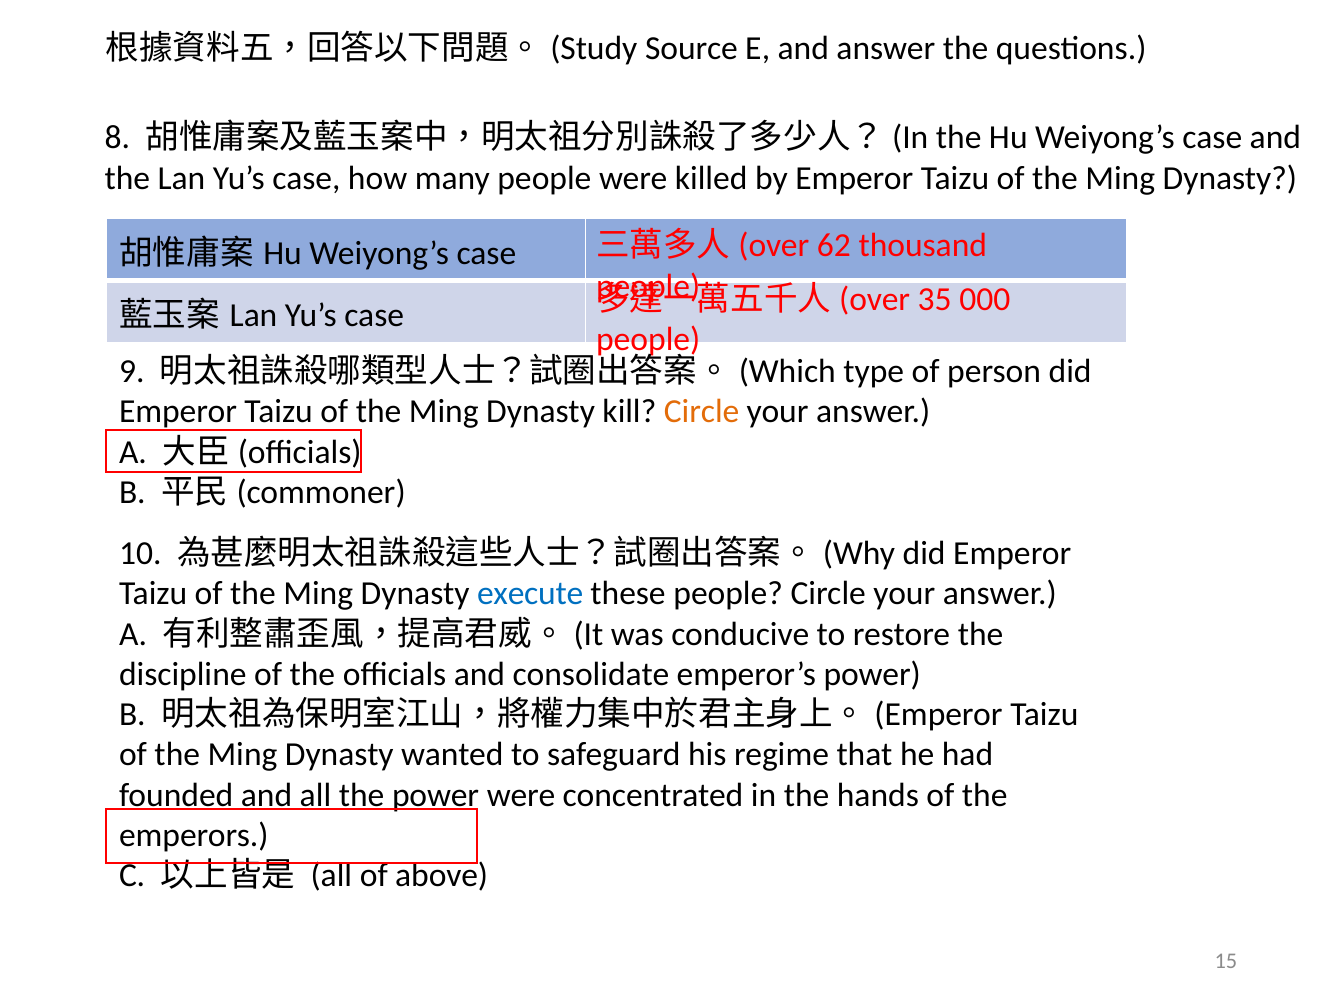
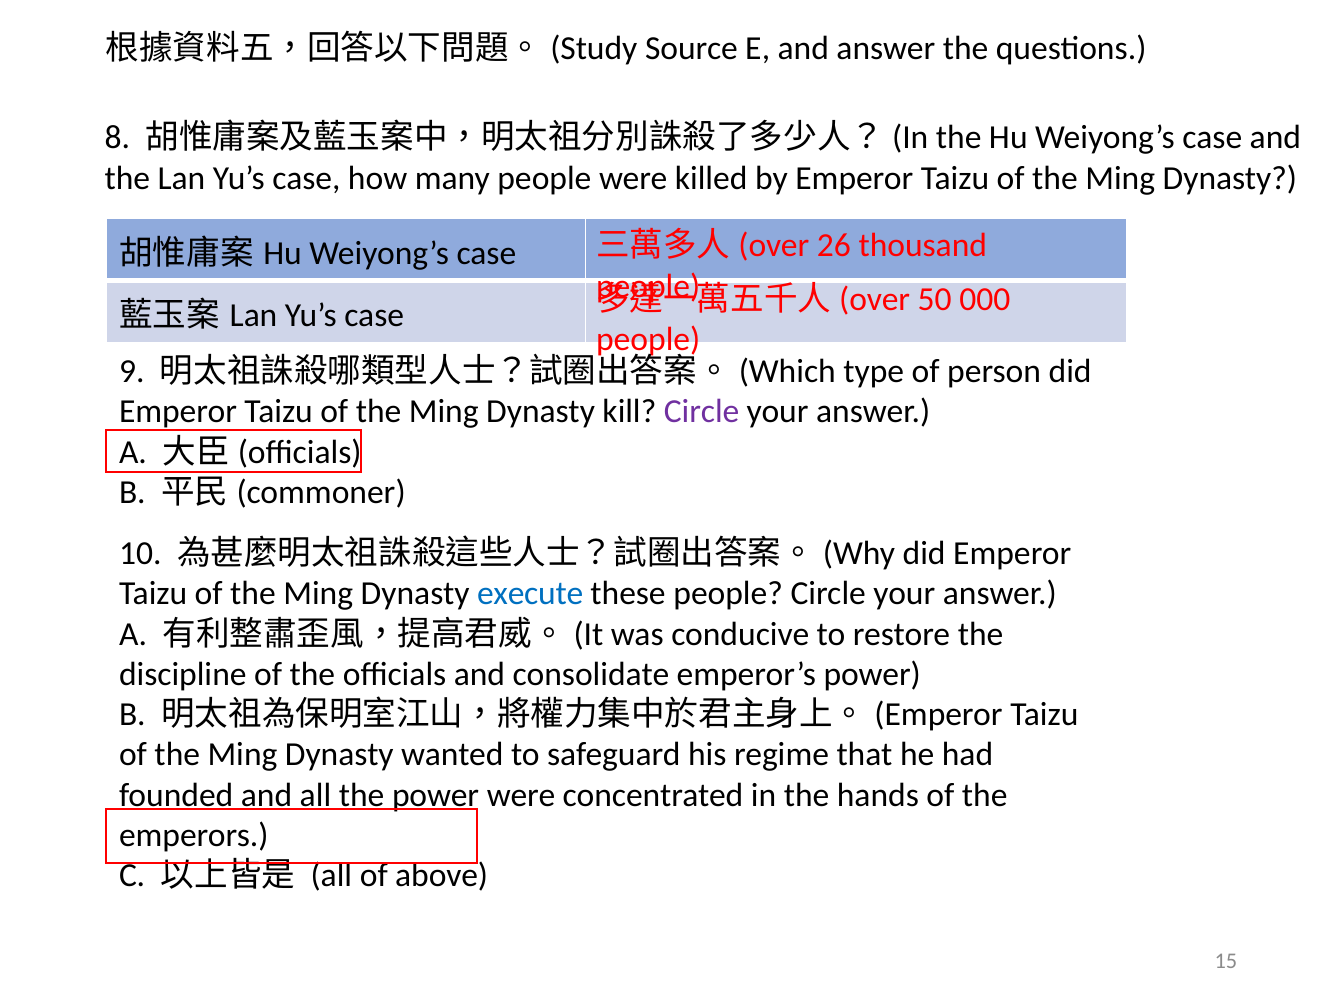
62: 62 -> 26 (834, 246)
35: 35 -> 50 (935, 300)
Circle colour: orange -> purple (702, 412)
